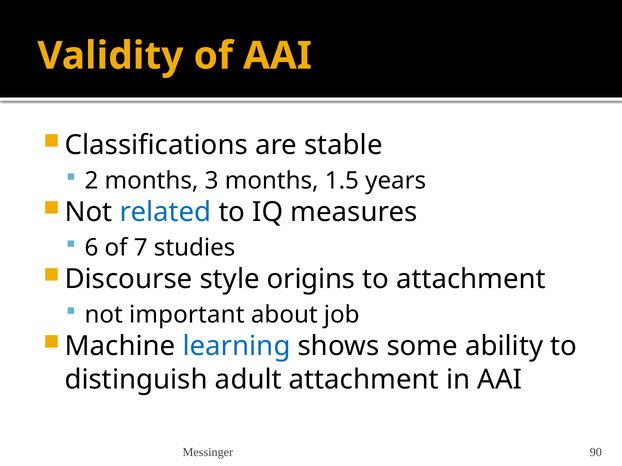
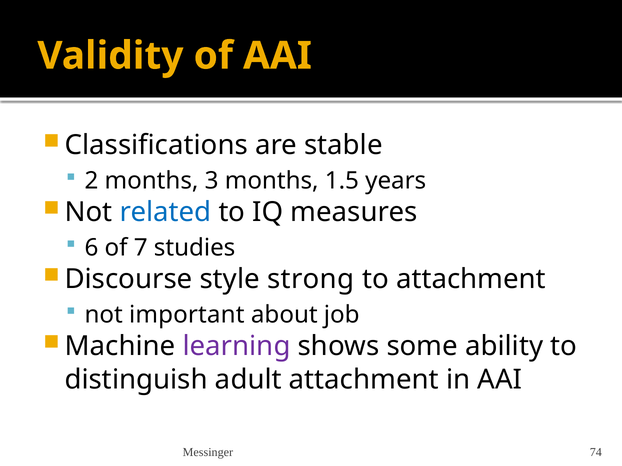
origins: origins -> strong (311, 280)
learning colour: blue -> purple (237, 347)
90: 90 -> 74 (596, 453)
